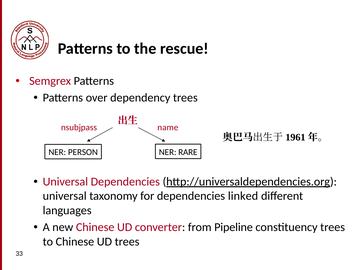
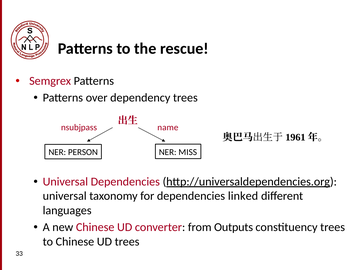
RARE: RARE -> MISS (188, 152)
Pipeline: Pipeline -> Outputs (234, 228)
